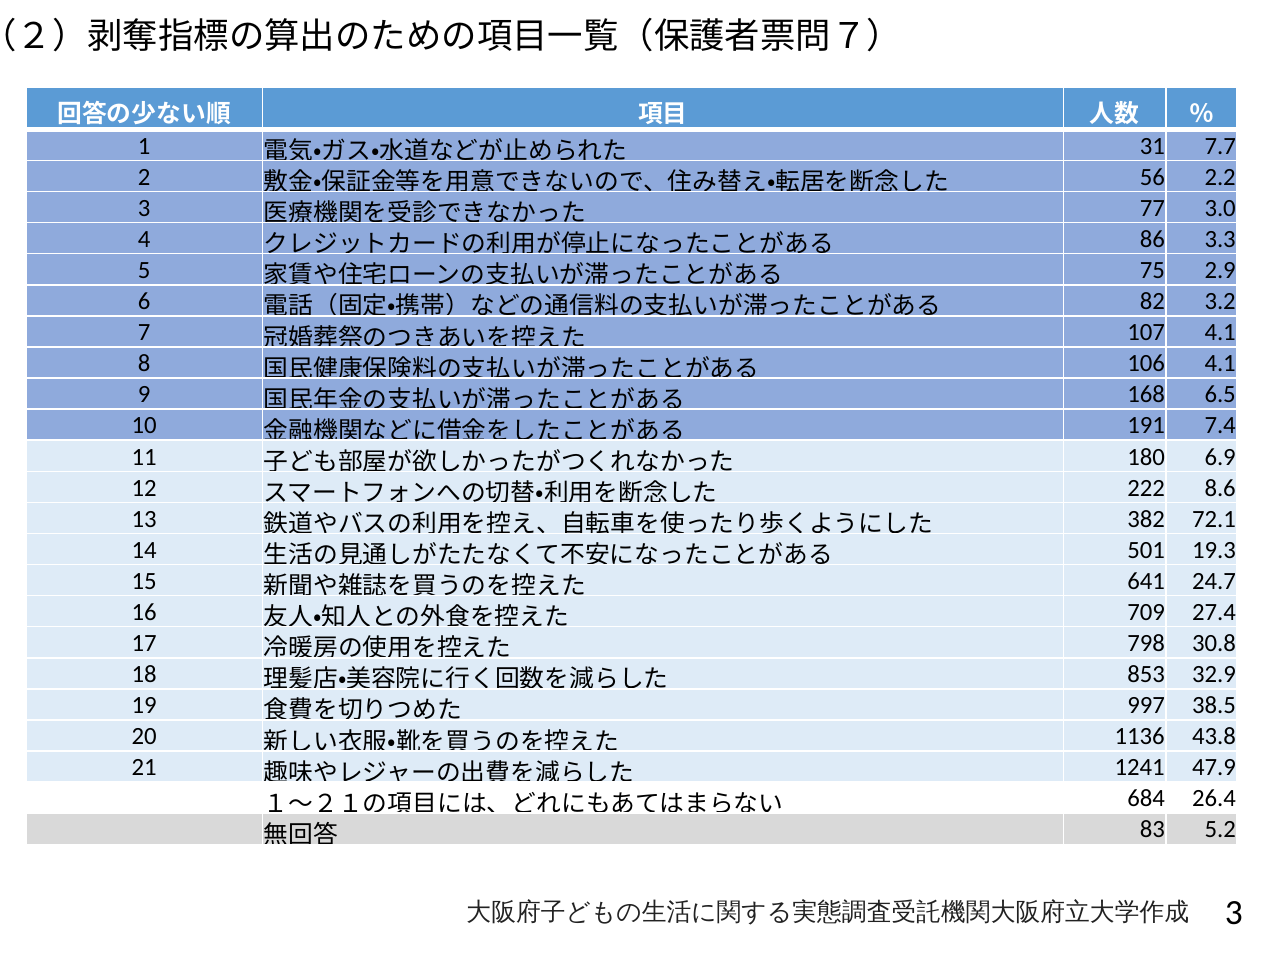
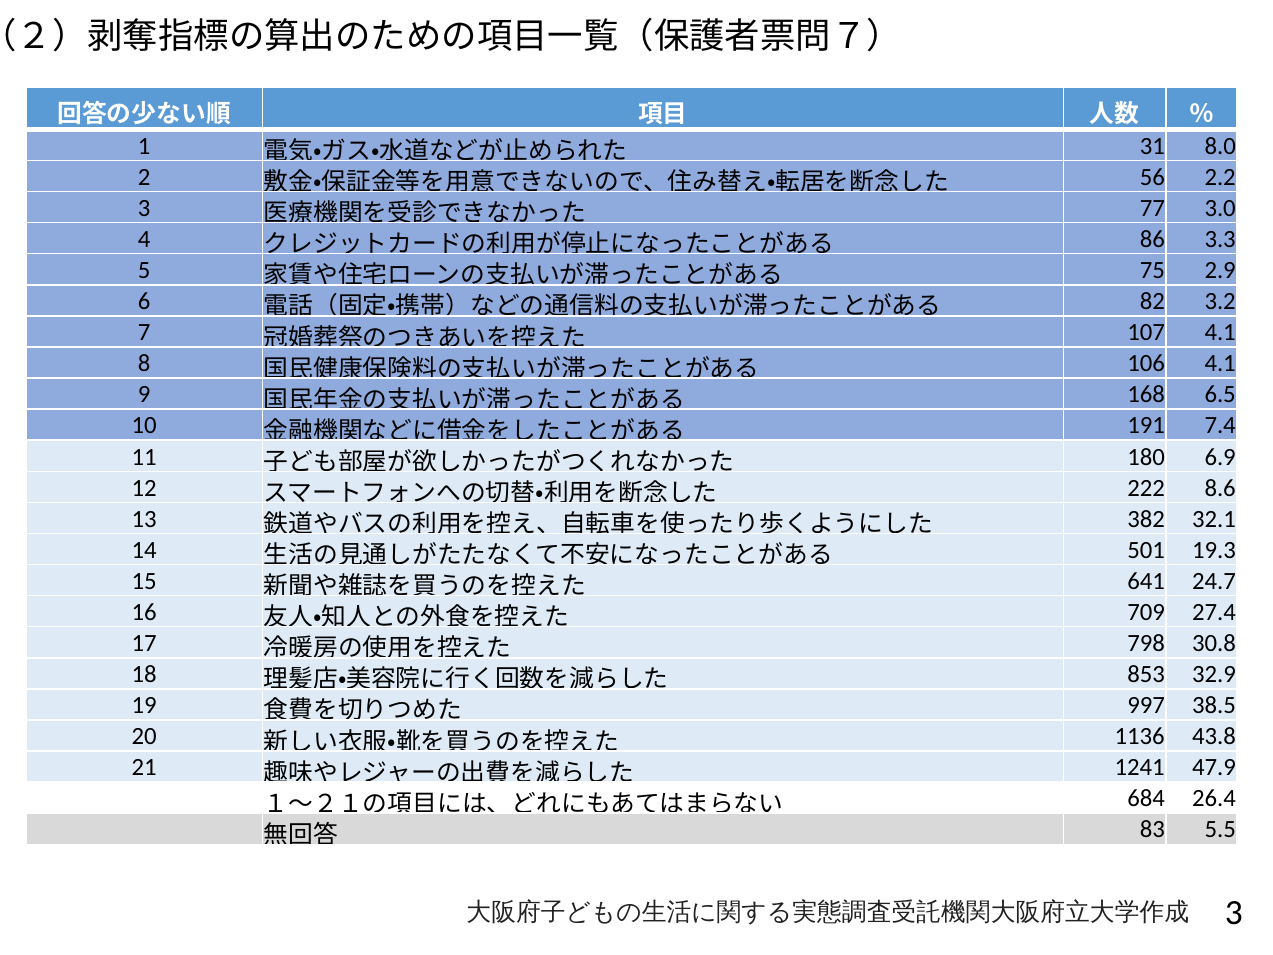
7.7: 7.7 -> 8.0 (1220, 146)
72.1: 72.1 -> 32.1 (1214, 519)
5.2: 5.2 -> 5.5 (1220, 830)
